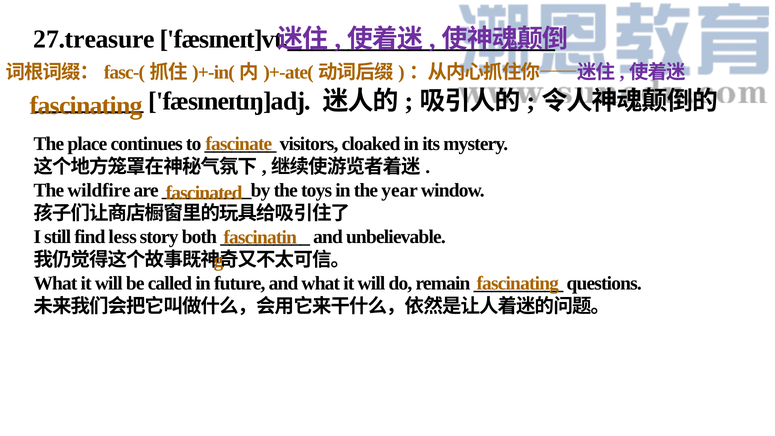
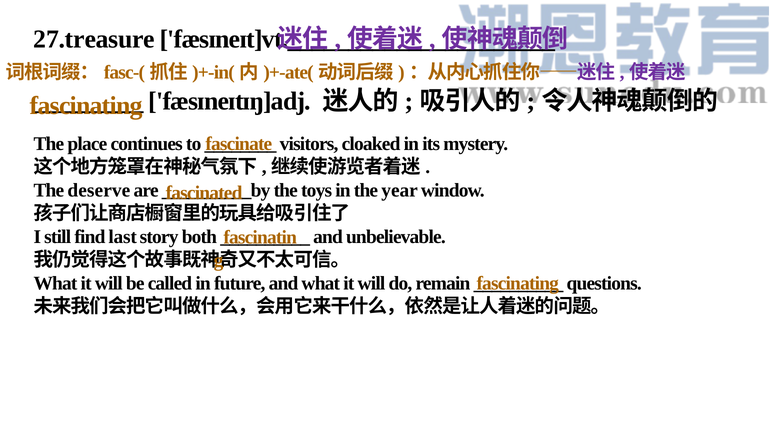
wildfire: wildfire -> deserve (99, 190)
less: less -> last (123, 237)
